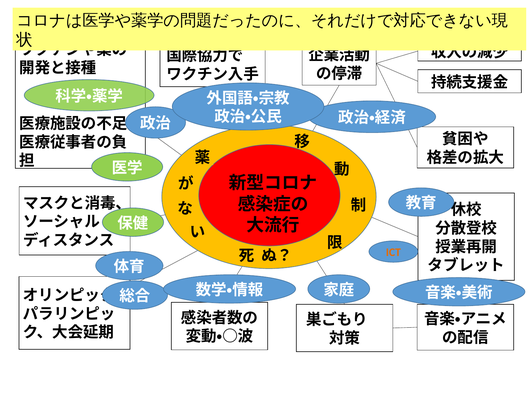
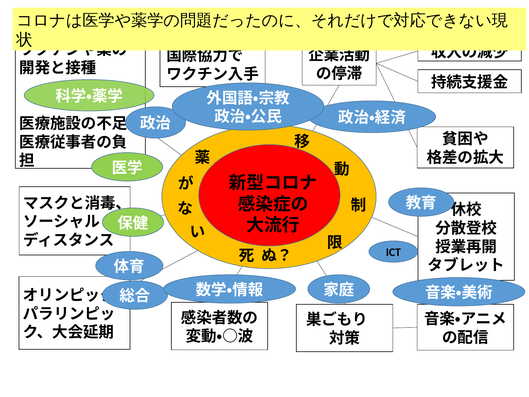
ICT colour: orange -> black (393, 252)
